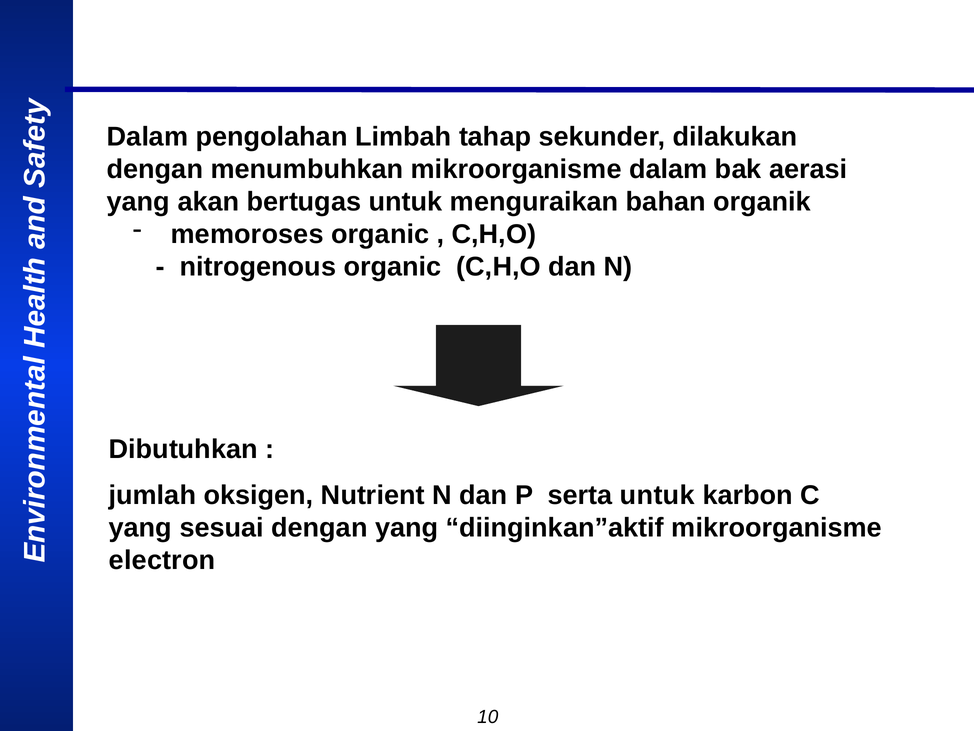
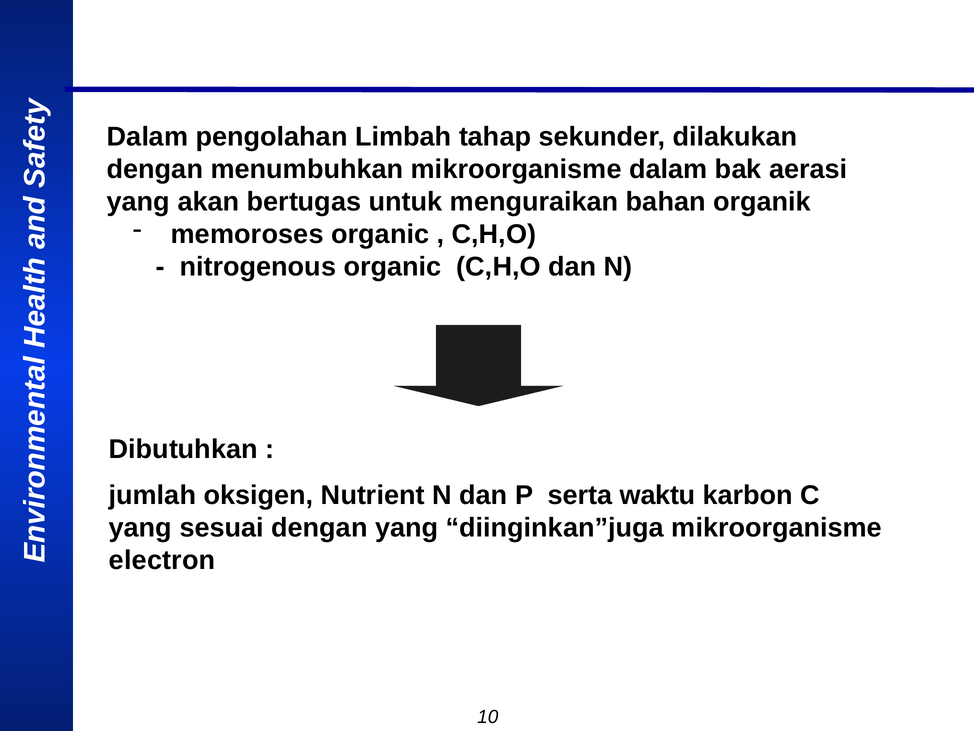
serta untuk: untuk -> waktu (658, 495)
diinginkan”aktif: diinginkan”aktif -> diinginkan”juga (555, 527)
